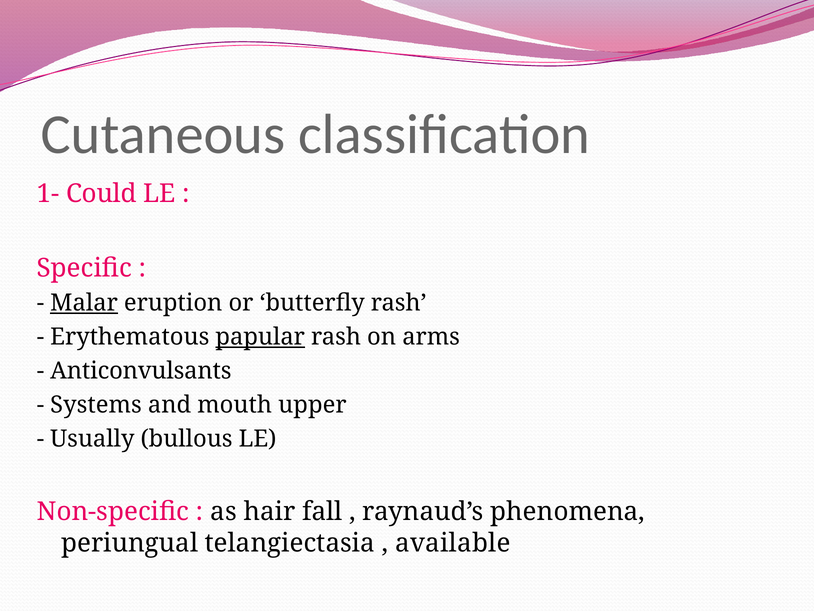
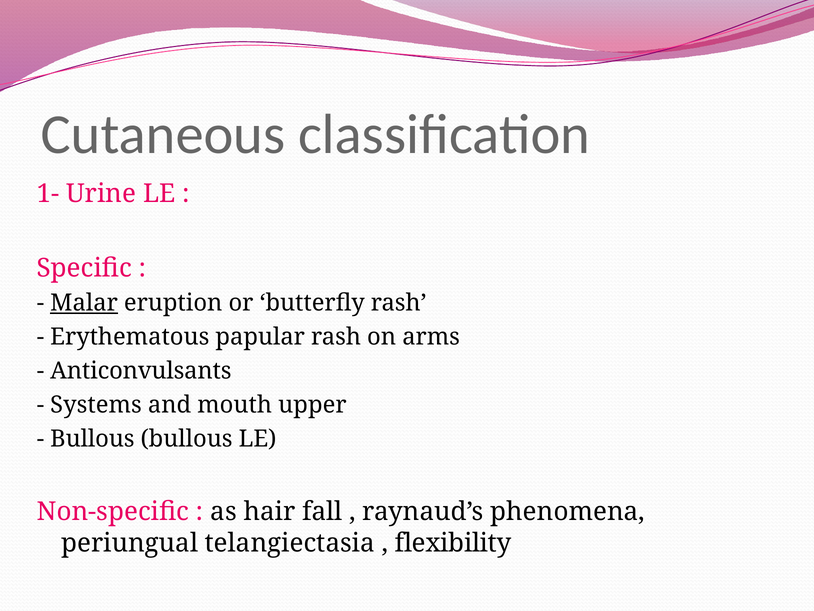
Could: Could -> Urine (101, 194)
papular underline: present -> none (260, 337)
Usually: Usually -> Bullous (92, 439)
available: available -> flexibility (453, 543)
